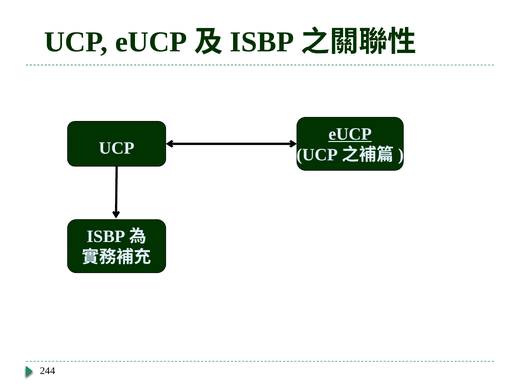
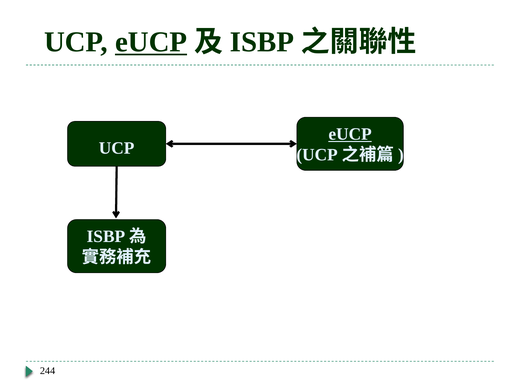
eUCP underline: none -> present (151, 42)
